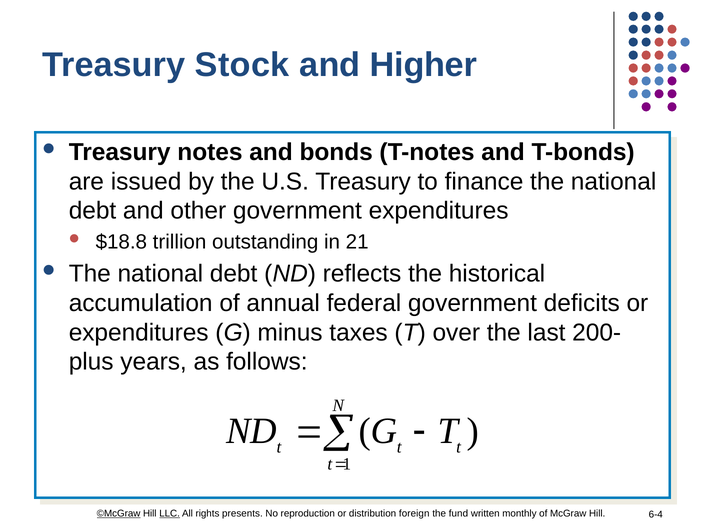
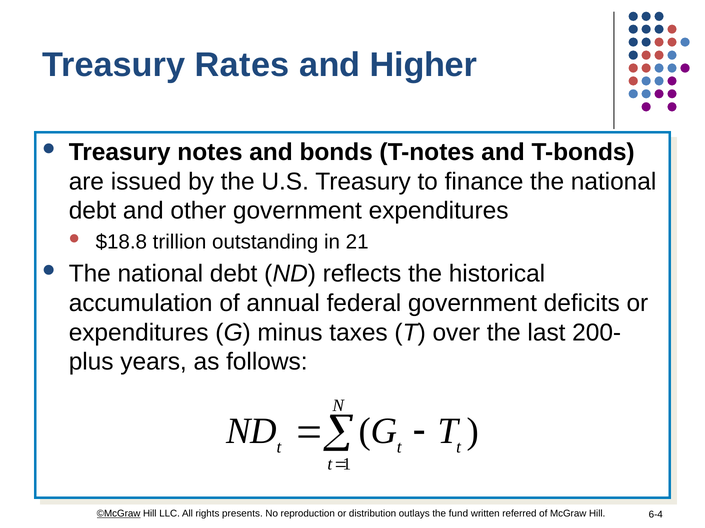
Stock: Stock -> Rates (242, 65)
LLC underline: present -> none (170, 514)
foreign: foreign -> outlays (414, 514)
monthly: monthly -> referred (519, 514)
